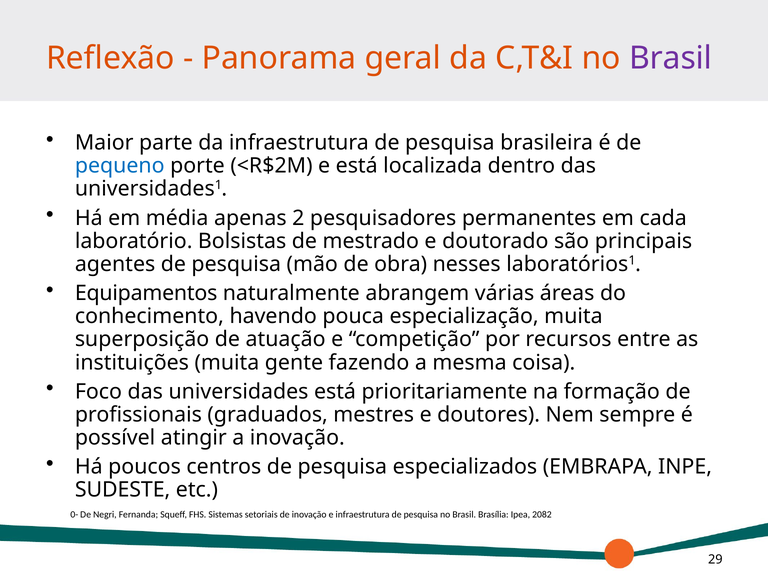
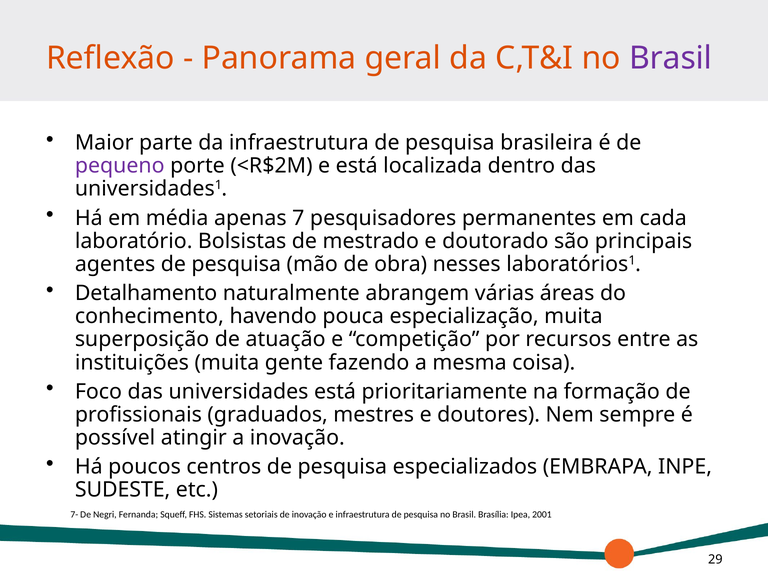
pequeno colour: blue -> purple (120, 166)
2: 2 -> 7 (298, 218)
Equipamentos: Equipamentos -> Detalhamento (146, 293)
0-: 0- -> 7- (74, 515)
2082: 2082 -> 2001 (542, 515)
